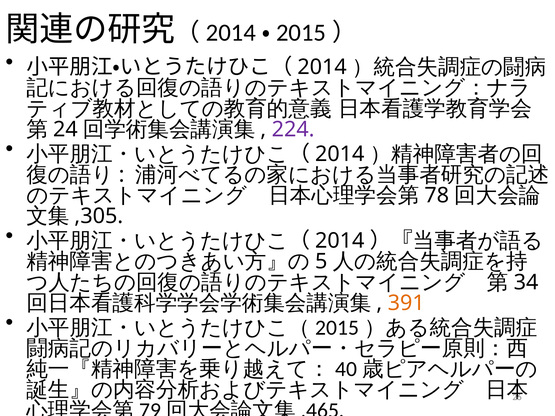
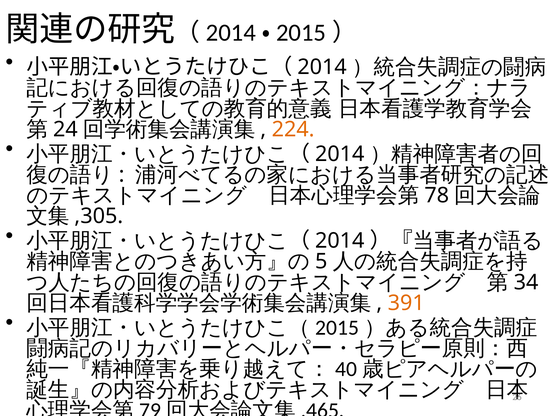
224 colour: purple -> orange (293, 129)
